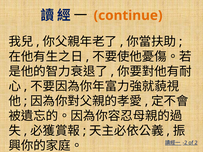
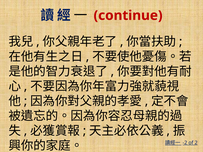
continue colour: orange -> red (128, 15)
